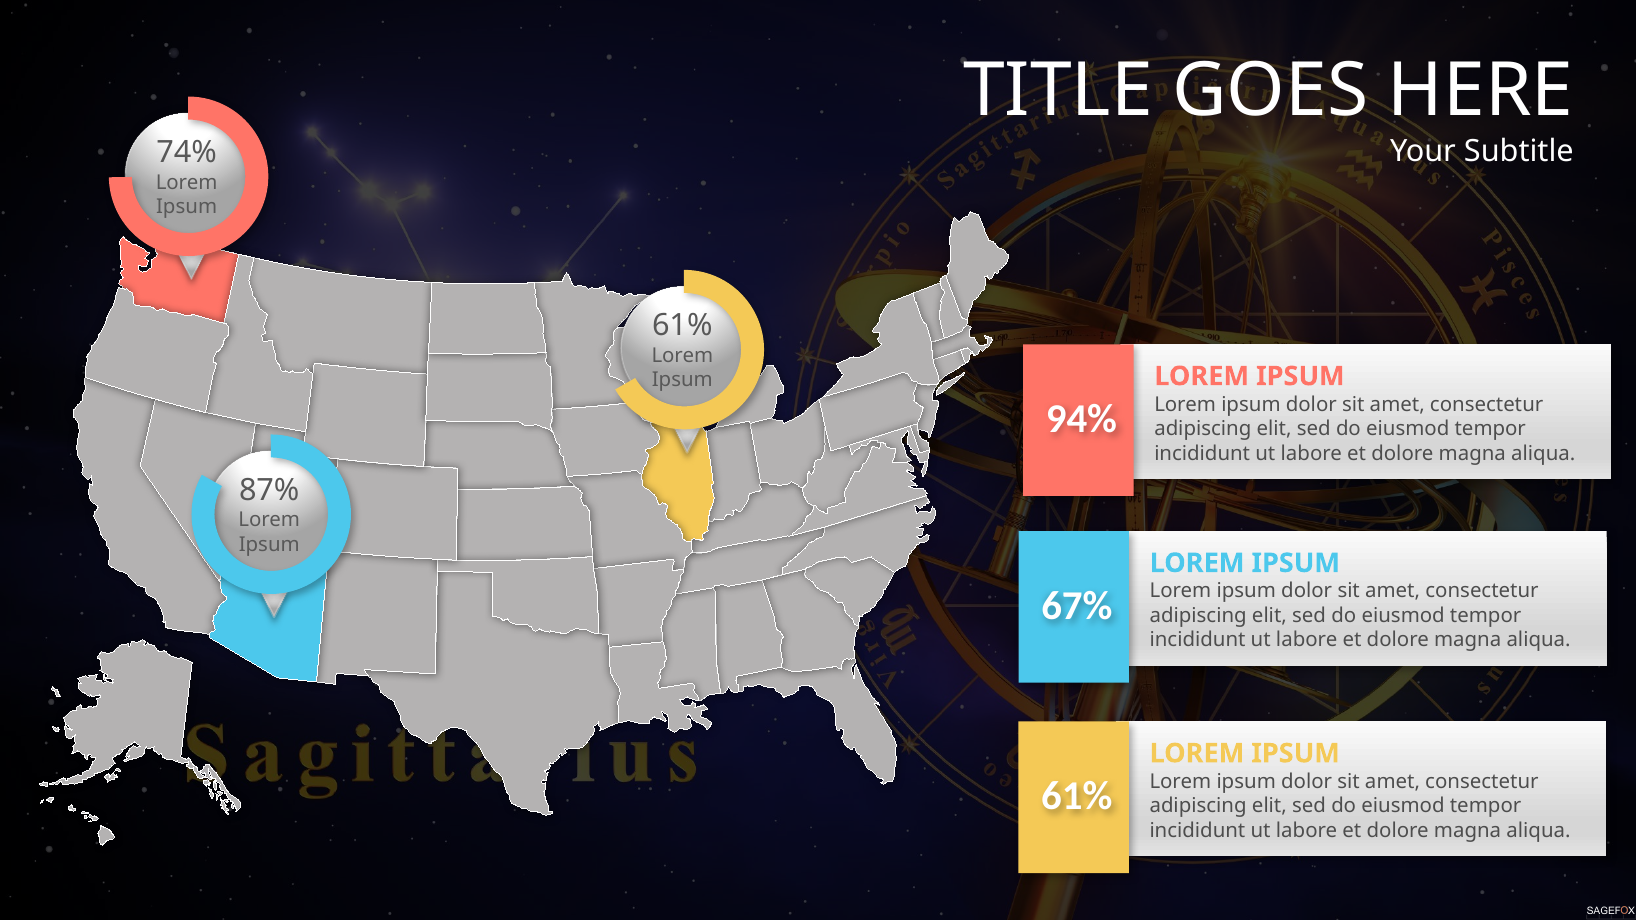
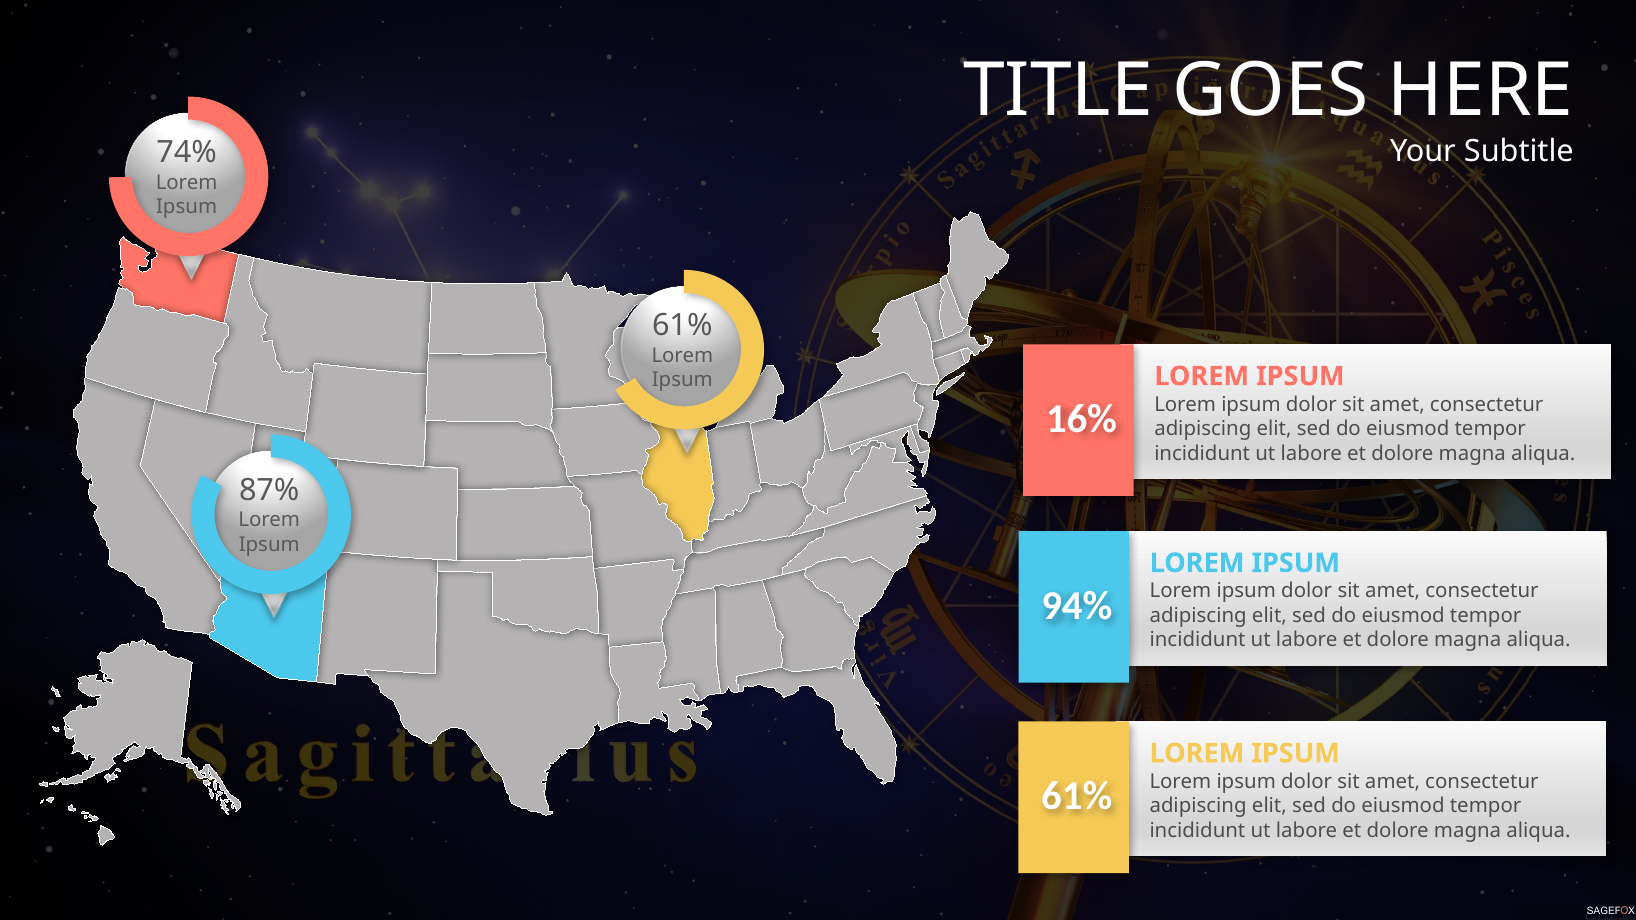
94%: 94% -> 16% (1081, 419)
67%: 67% -> 94% (1077, 606)
